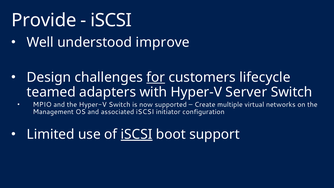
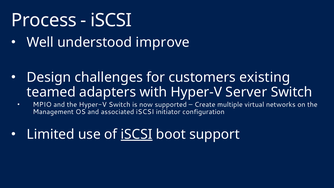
Provide: Provide -> Process (44, 20)
for underline: present -> none (156, 77)
lifecycle: lifecycle -> existing (265, 77)
